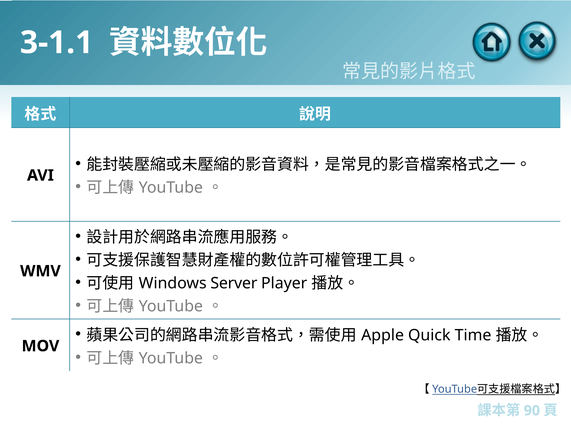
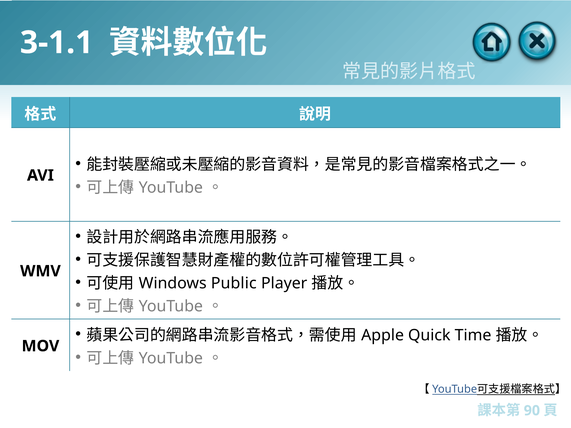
Server: Server -> Public (234, 283)
